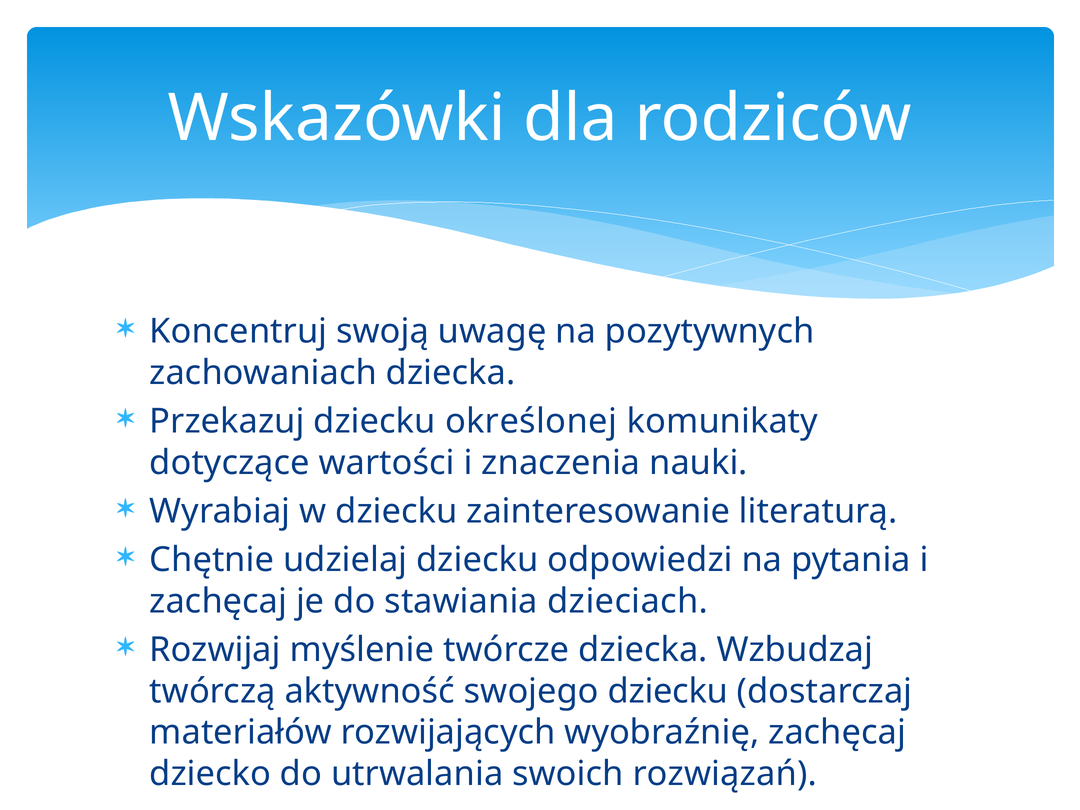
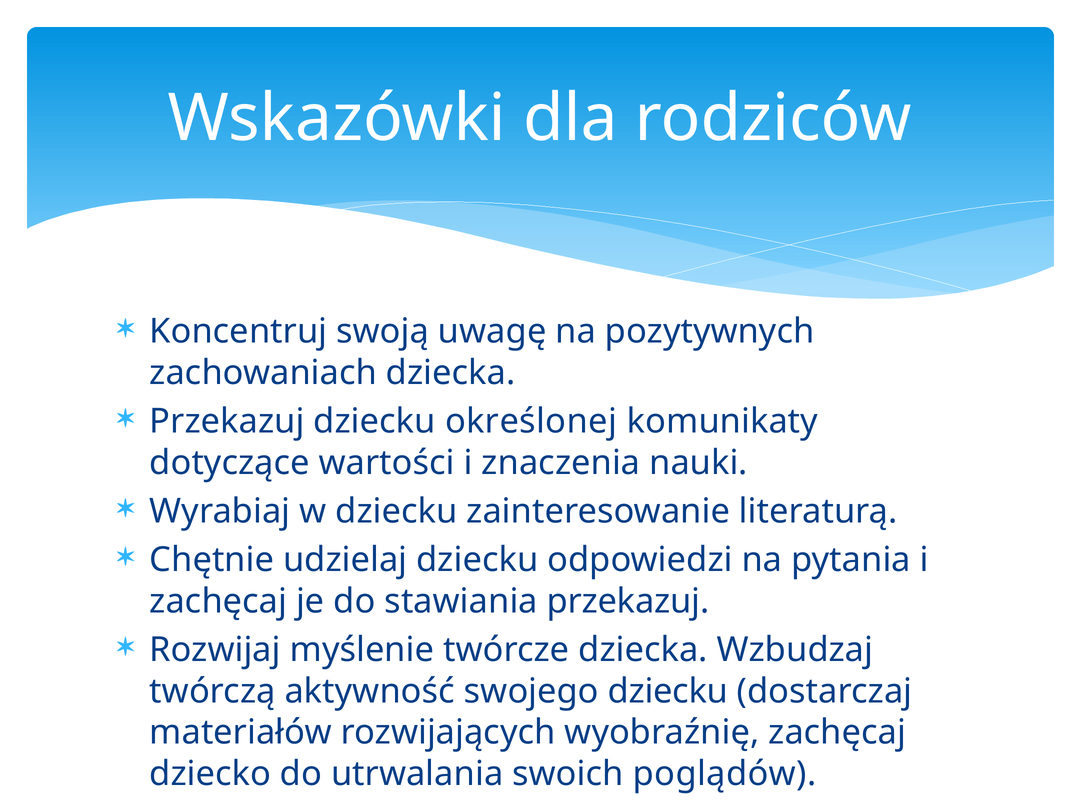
stawiania dzieciach: dzieciach -> przekazuj (628, 601)
rozwiązań: rozwiązań -> poglądów (725, 774)
